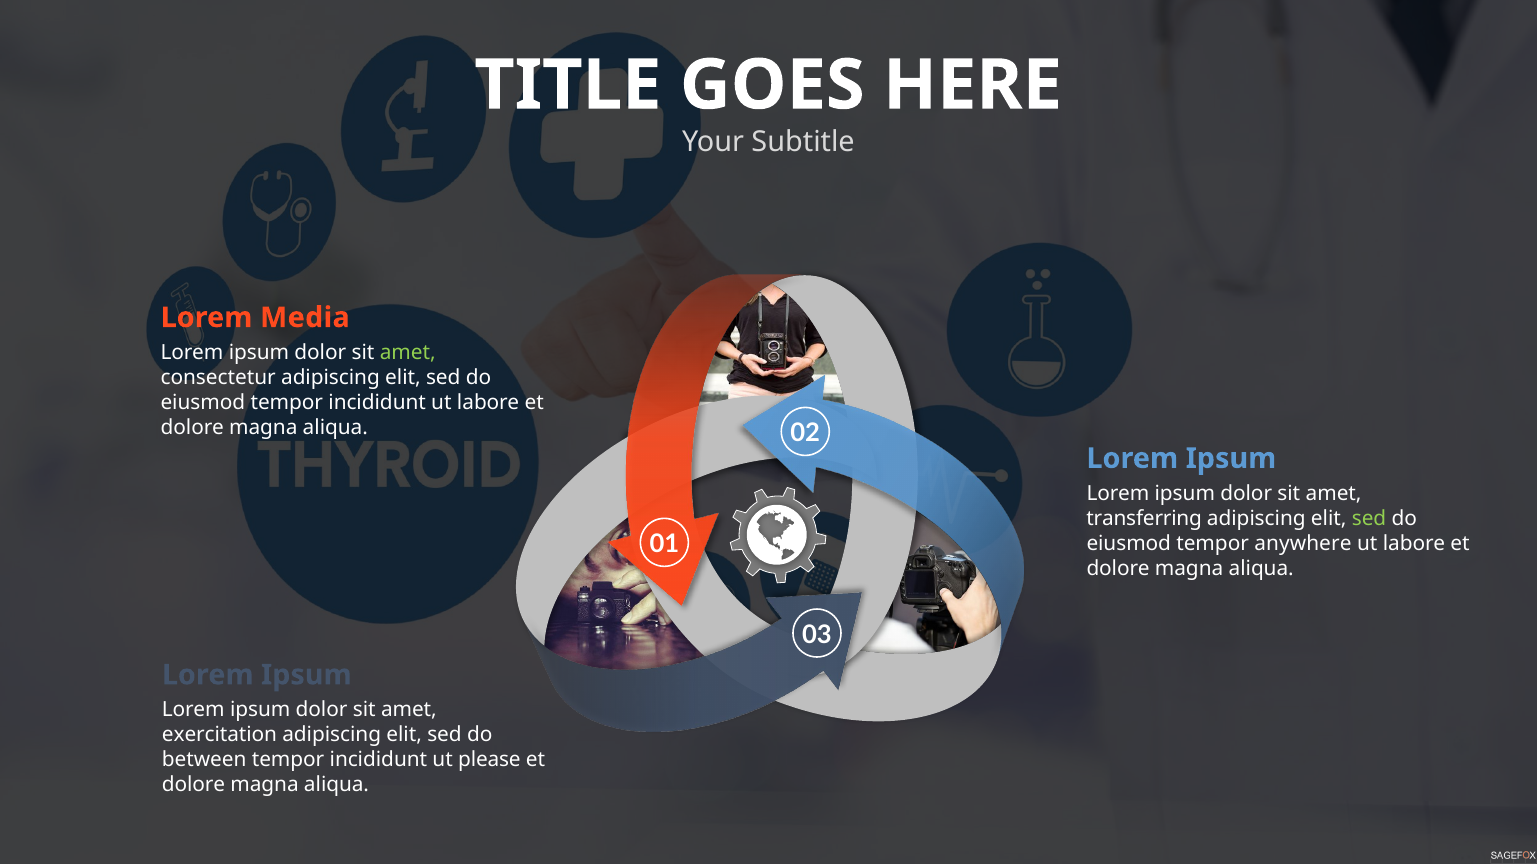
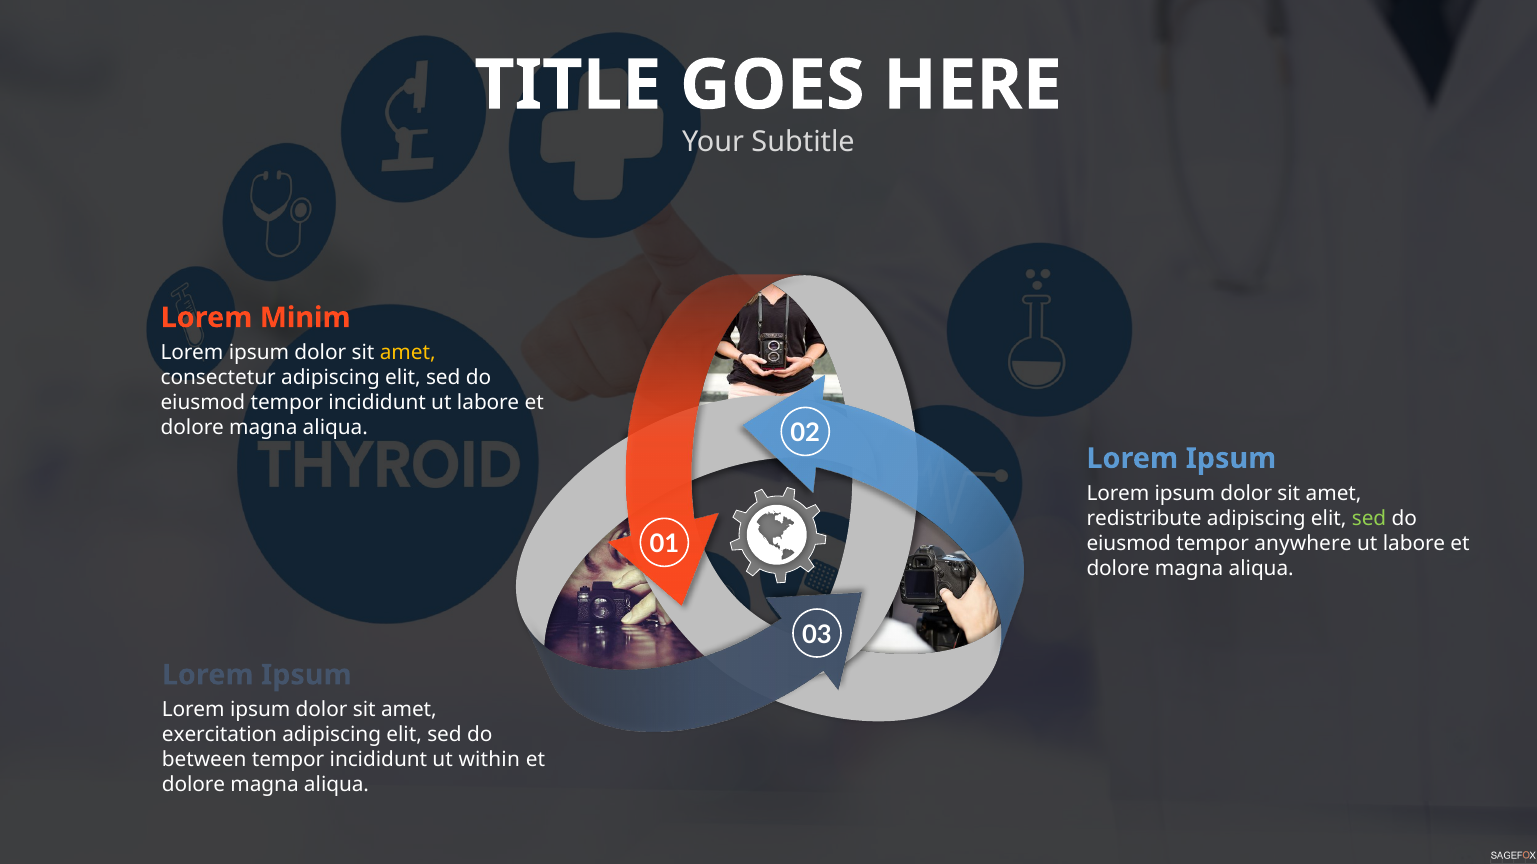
Media: Media -> Minim (305, 318)
amet colour: light green -> yellow (408, 353)
transferring: transferring -> redistribute (1144, 519)
please: please -> within (489, 760)
